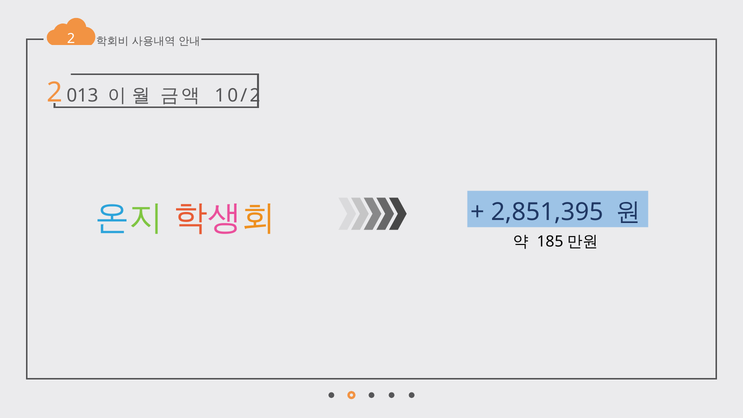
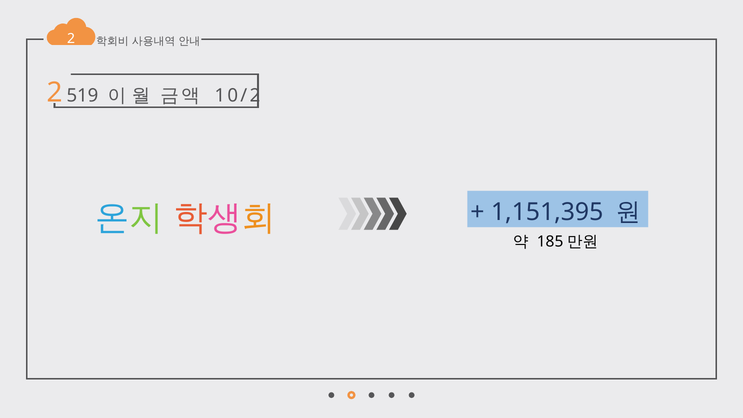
013: 013 -> 519 (82, 96)
2,851,395: 2,851,395 -> 1,151,395 (547, 212)
